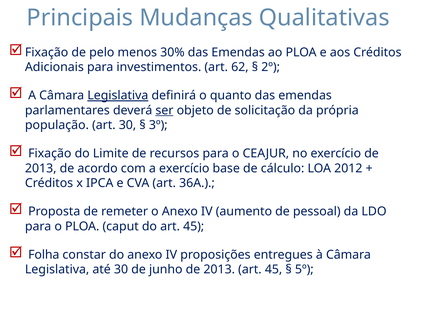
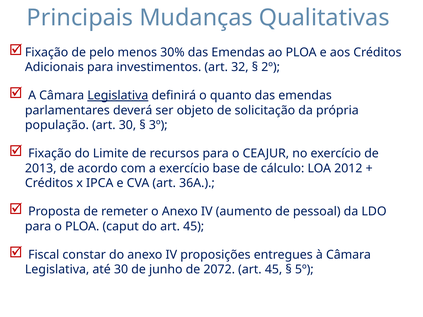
62: 62 -> 32 (240, 67)
ser underline: present -> none (164, 110)
Folha: Folha -> Fiscal (44, 255)
junho de 2013: 2013 -> 2072 (219, 270)
